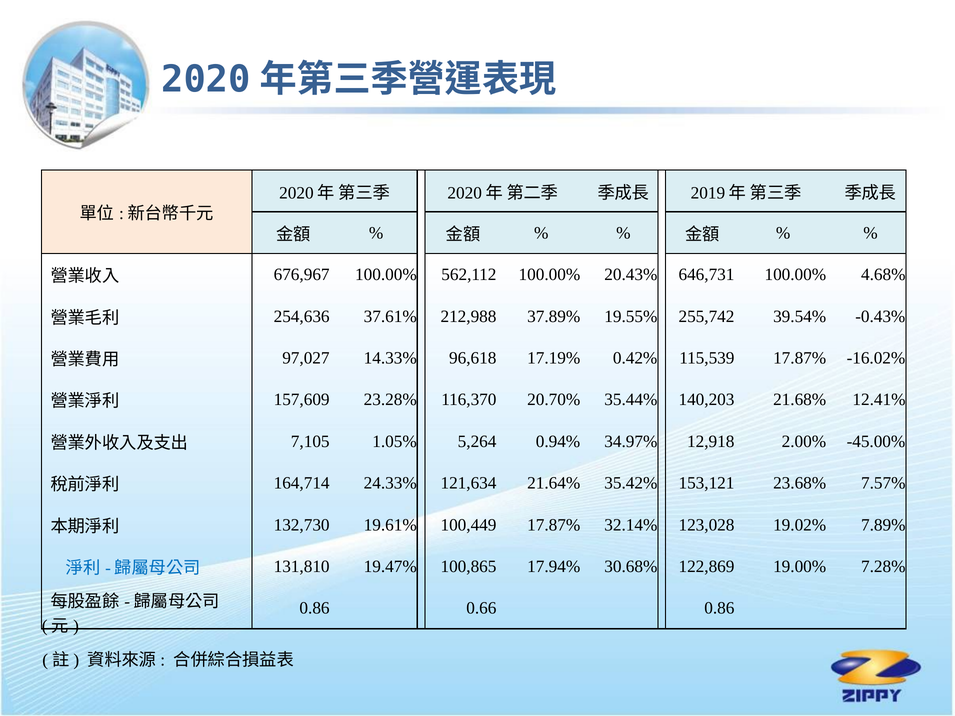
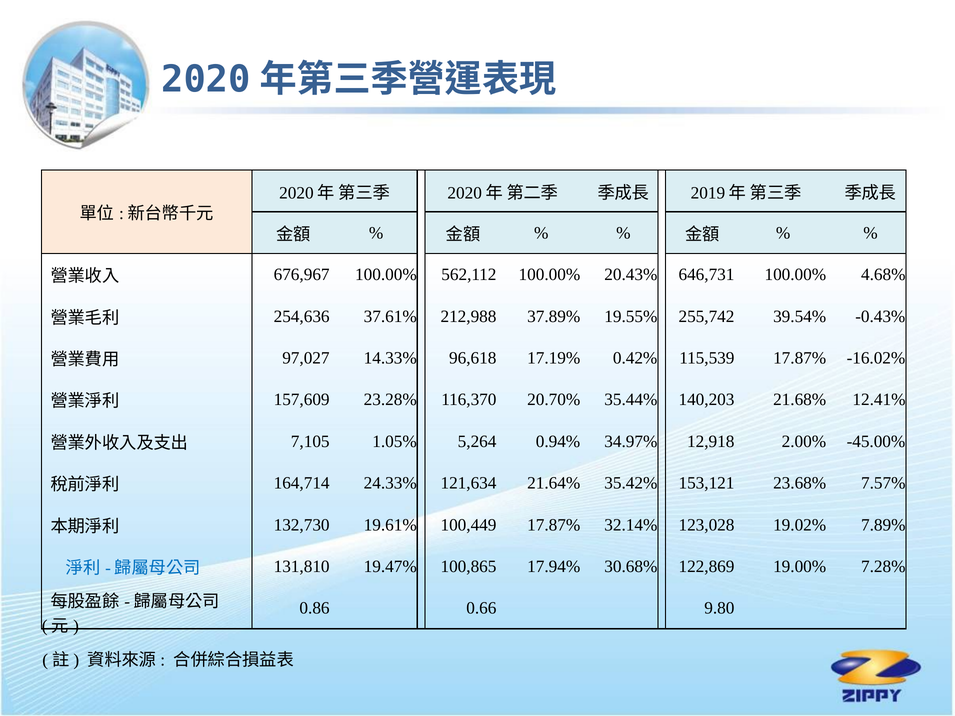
0.66 0.86: 0.86 -> 9.80 (719, 609)
